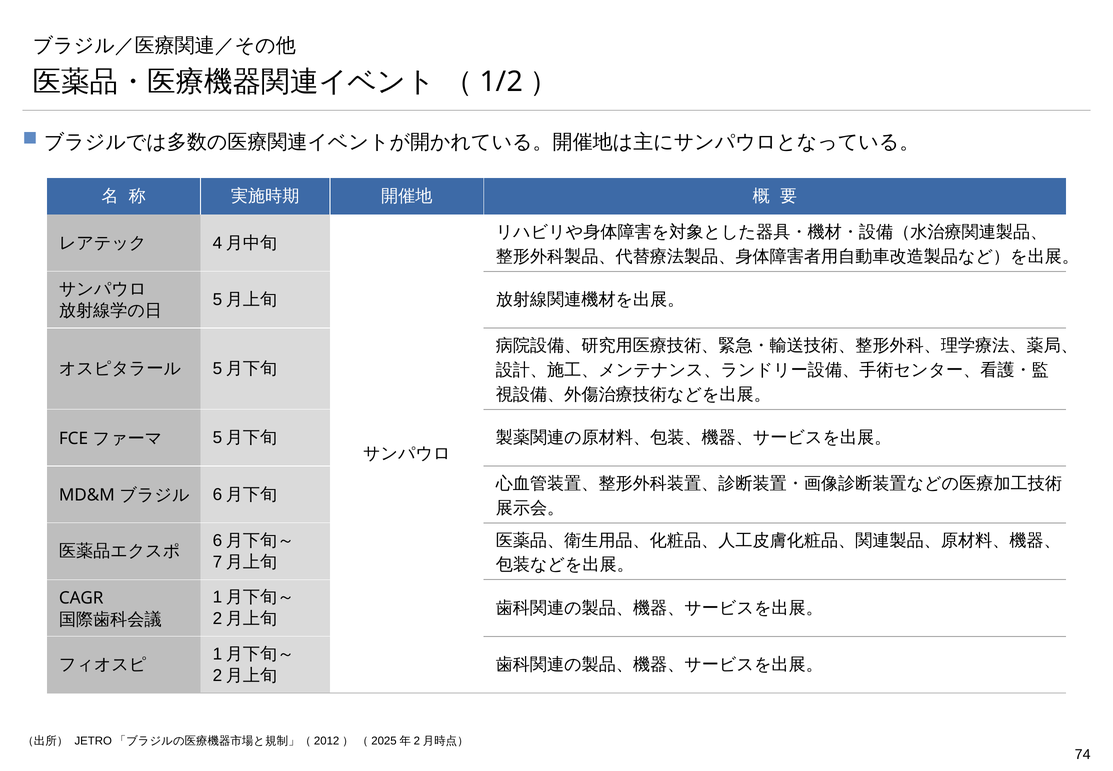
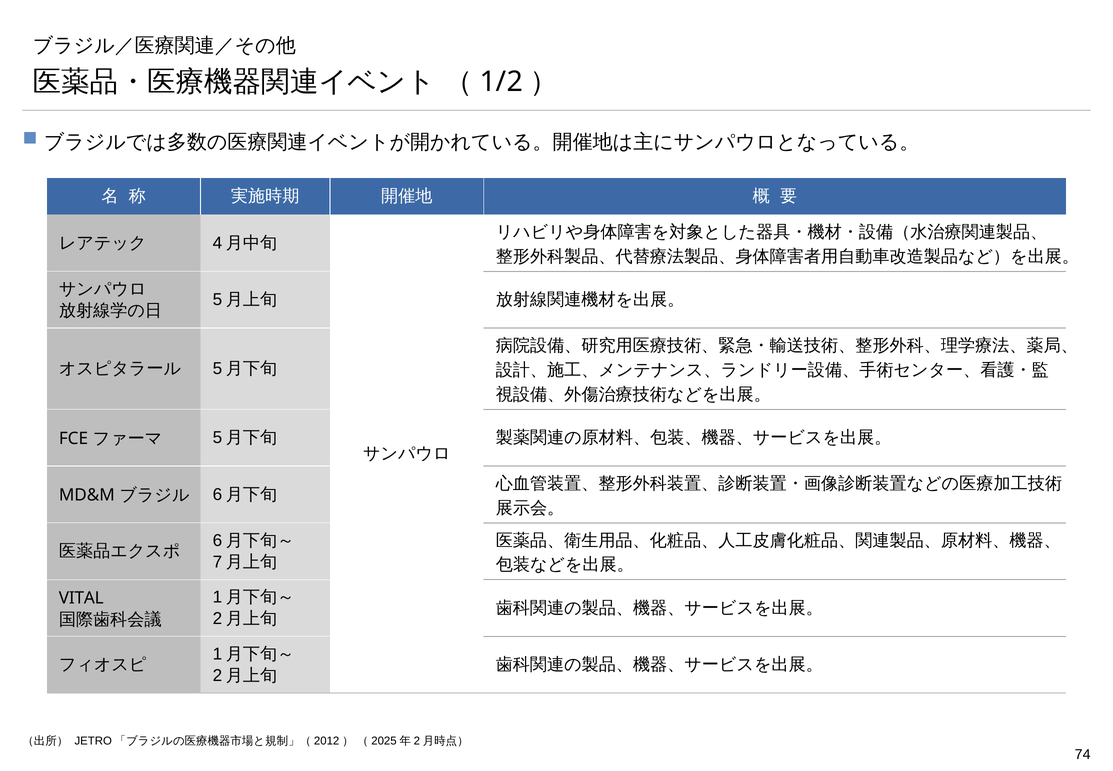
CAGR: CAGR -> VITAL (81, 598)
